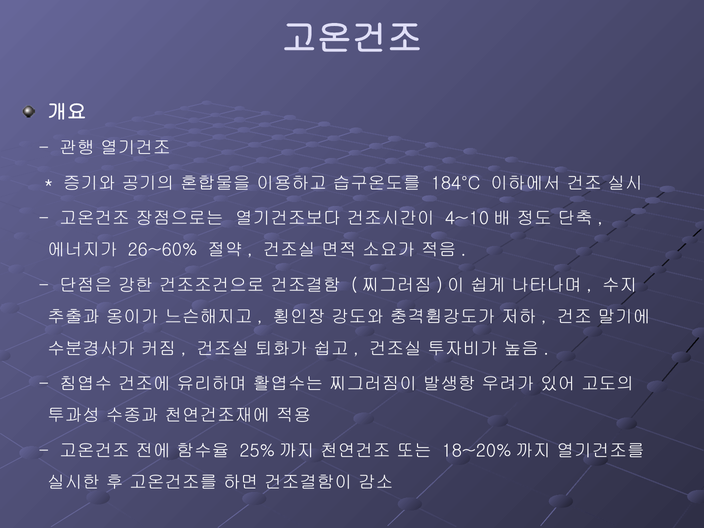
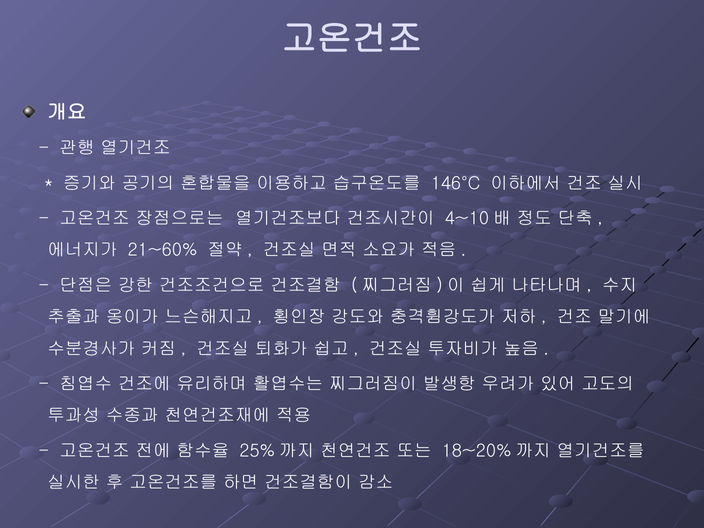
184°C: 184°C -> 146°C (456, 183)
26~60%: 26~60% -> 21~60% (162, 250)
